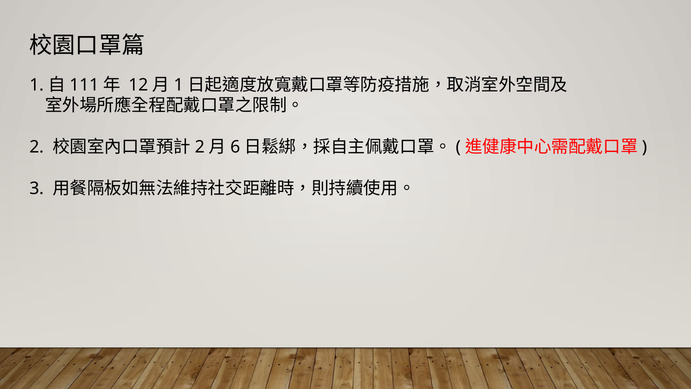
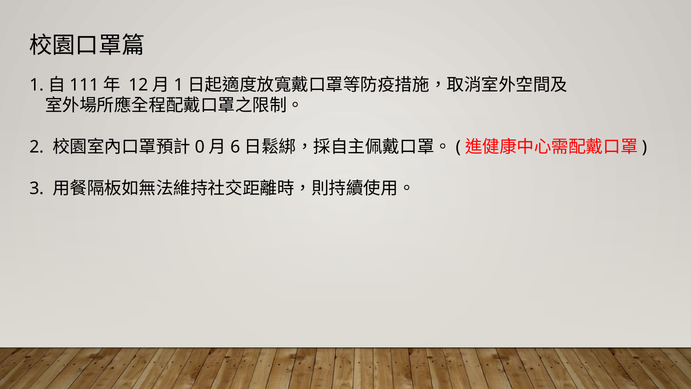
2: 2 -> 0 (200, 147)
